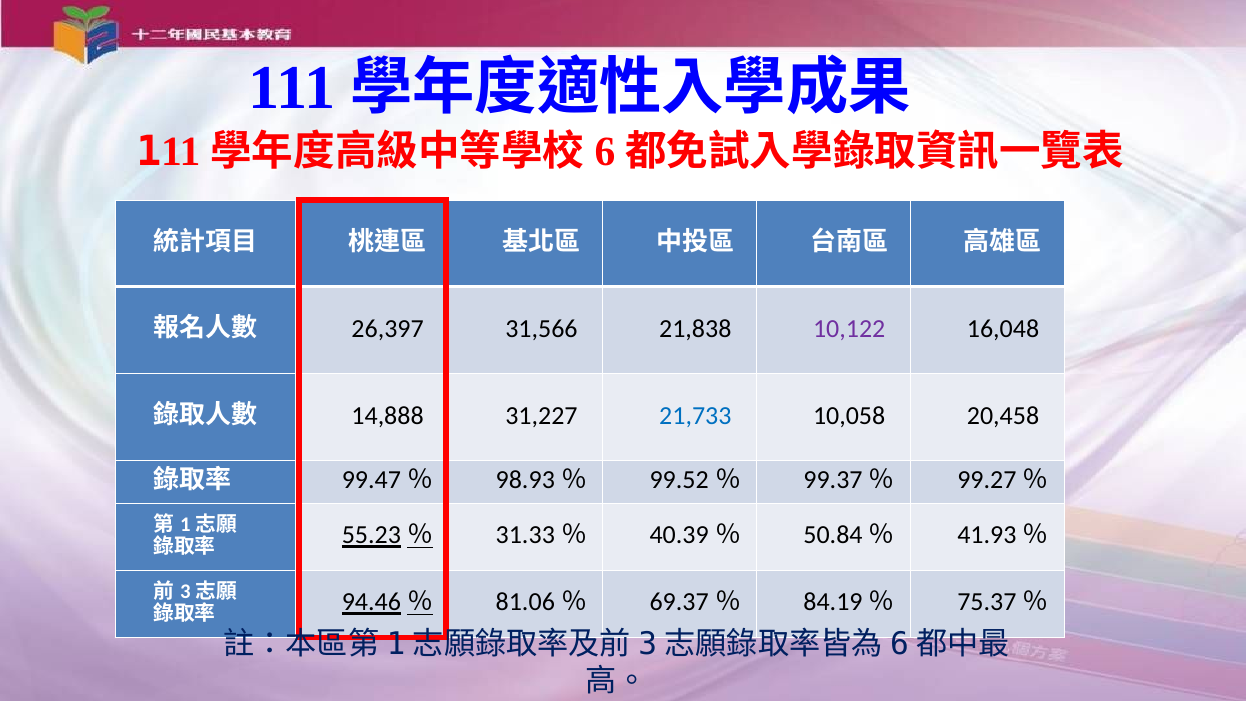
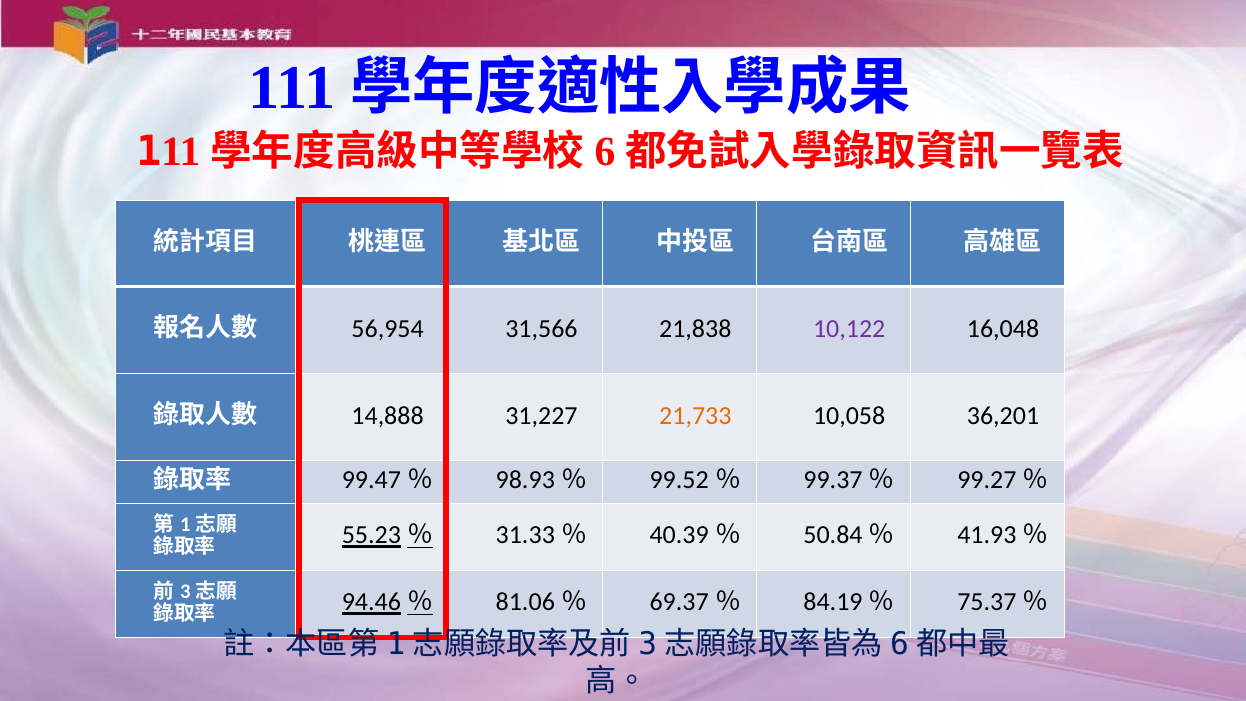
26,397: 26,397 -> 56,954 (388, 329)
21,733 colour: blue -> orange (695, 415)
20,458: 20,458 -> 36,201 (1003, 415)
